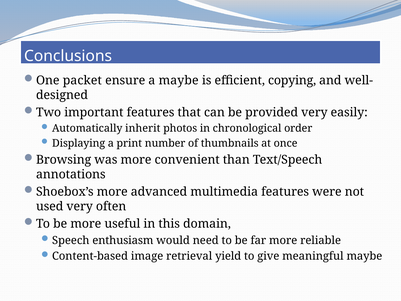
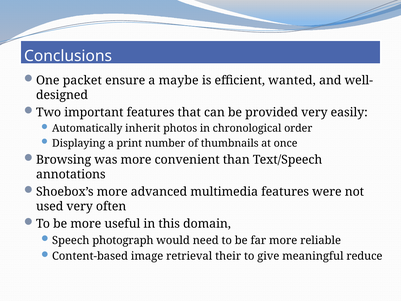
copying: copying -> wanted (292, 80)
enthusiasm: enthusiasm -> photograph (123, 240)
yield: yield -> their (228, 256)
meaningful maybe: maybe -> reduce (364, 256)
